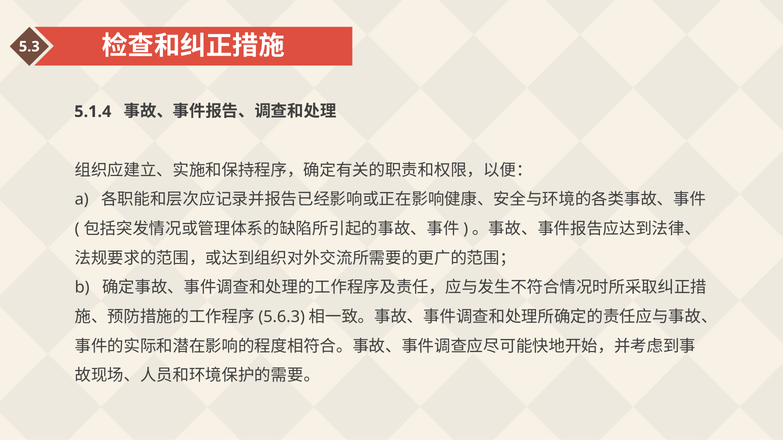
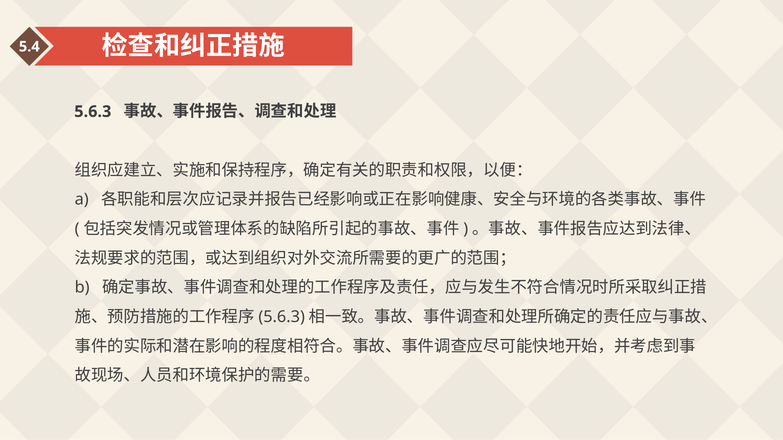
5.3: 5.3 -> 5.4 (29, 47)
5.1.4: 5.1.4 -> 5.6.3 (93, 112)
